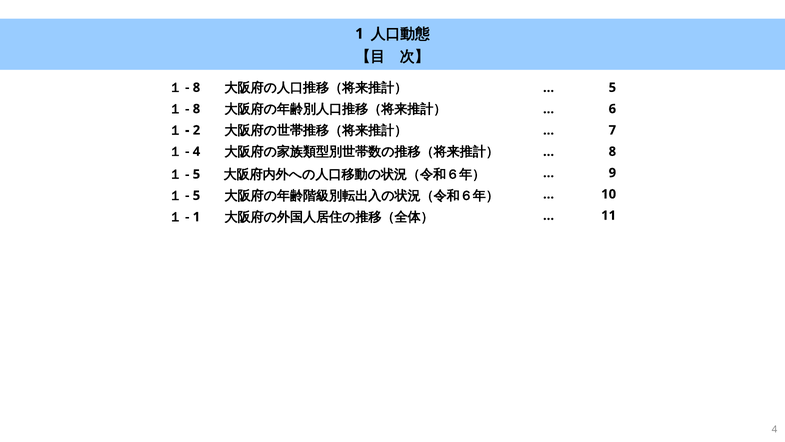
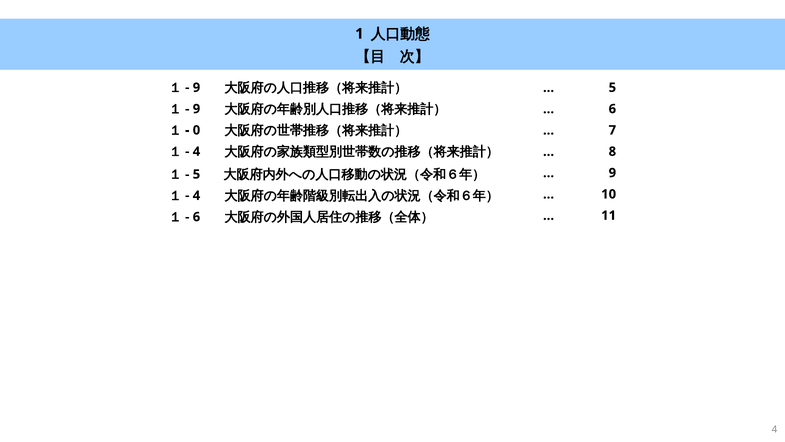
8: 8 -> 9 (196, 87)
8: 8 -> 9 (196, 109)
2: 2 -> 0 (196, 130)
5: 5 -> 4 (196, 195)
1: 1 -> 6 (196, 217)
